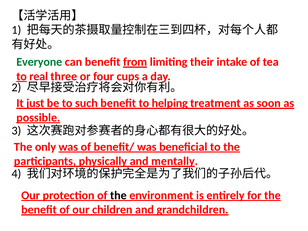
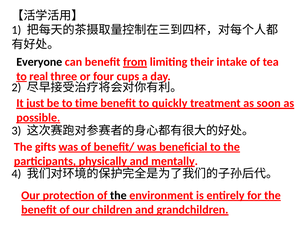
Everyone colour: green -> black (39, 62)
such: such -> time (86, 103)
helping: helping -> quickly (170, 103)
only: only -> gifts (45, 147)
